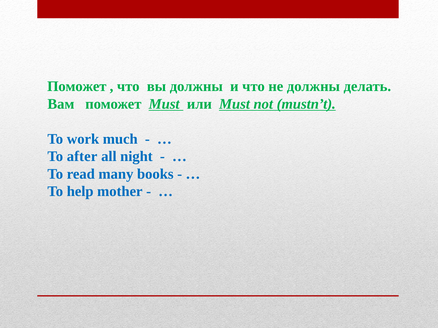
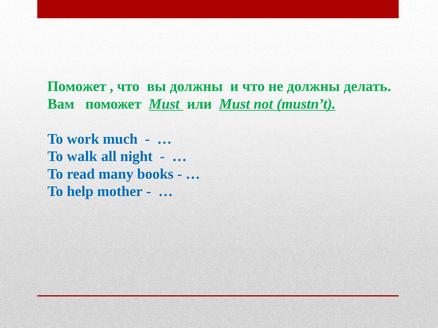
after: after -> walk (82, 157)
